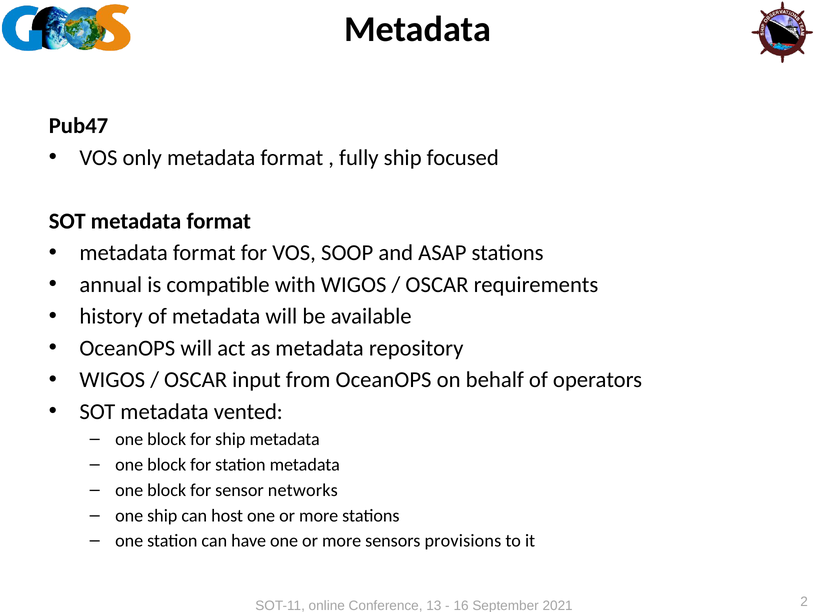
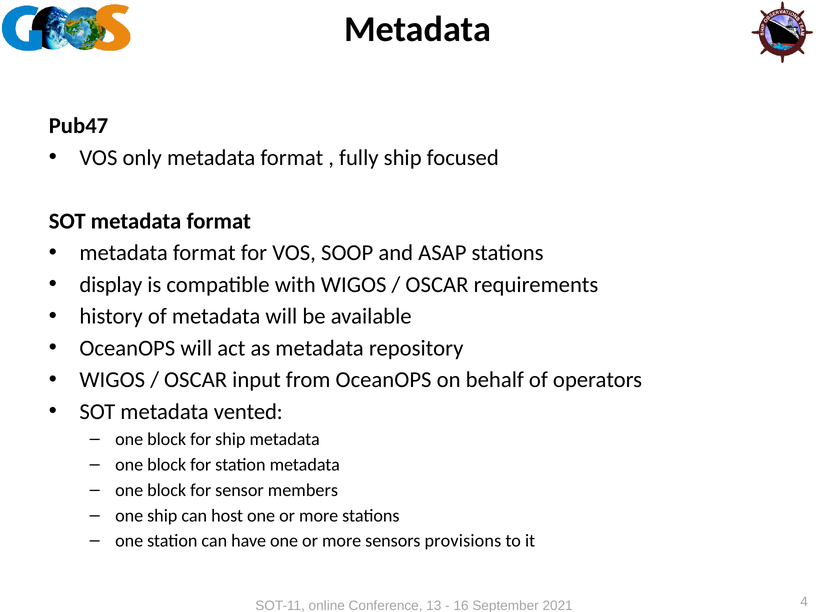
annual: annual -> display (111, 285)
networks: networks -> members (303, 490)
2: 2 -> 4 (804, 602)
